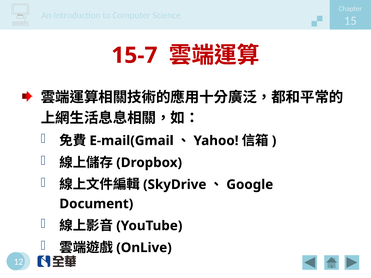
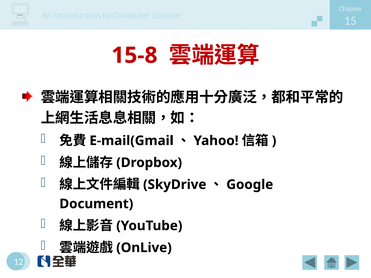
15-7: 15-7 -> 15-8 (134, 55)
